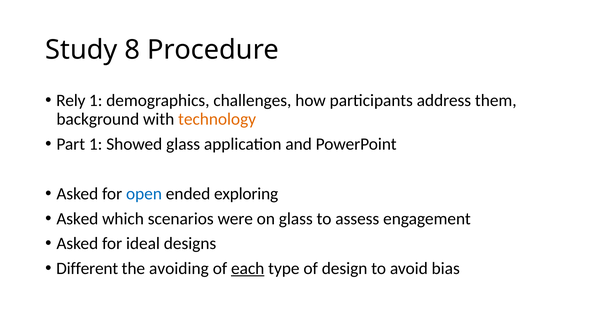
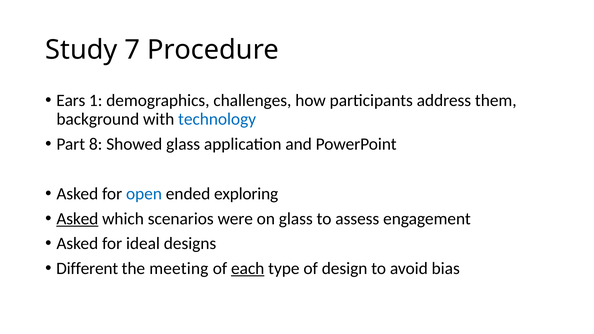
8: 8 -> 7 (132, 50)
Rely: Rely -> Ears (71, 100)
technology colour: orange -> blue (217, 119)
Part 1: 1 -> 8 (96, 144)
Asked underline: none -> present (77, 219)
avoiding: avoiding -> meeting (179, 269)
